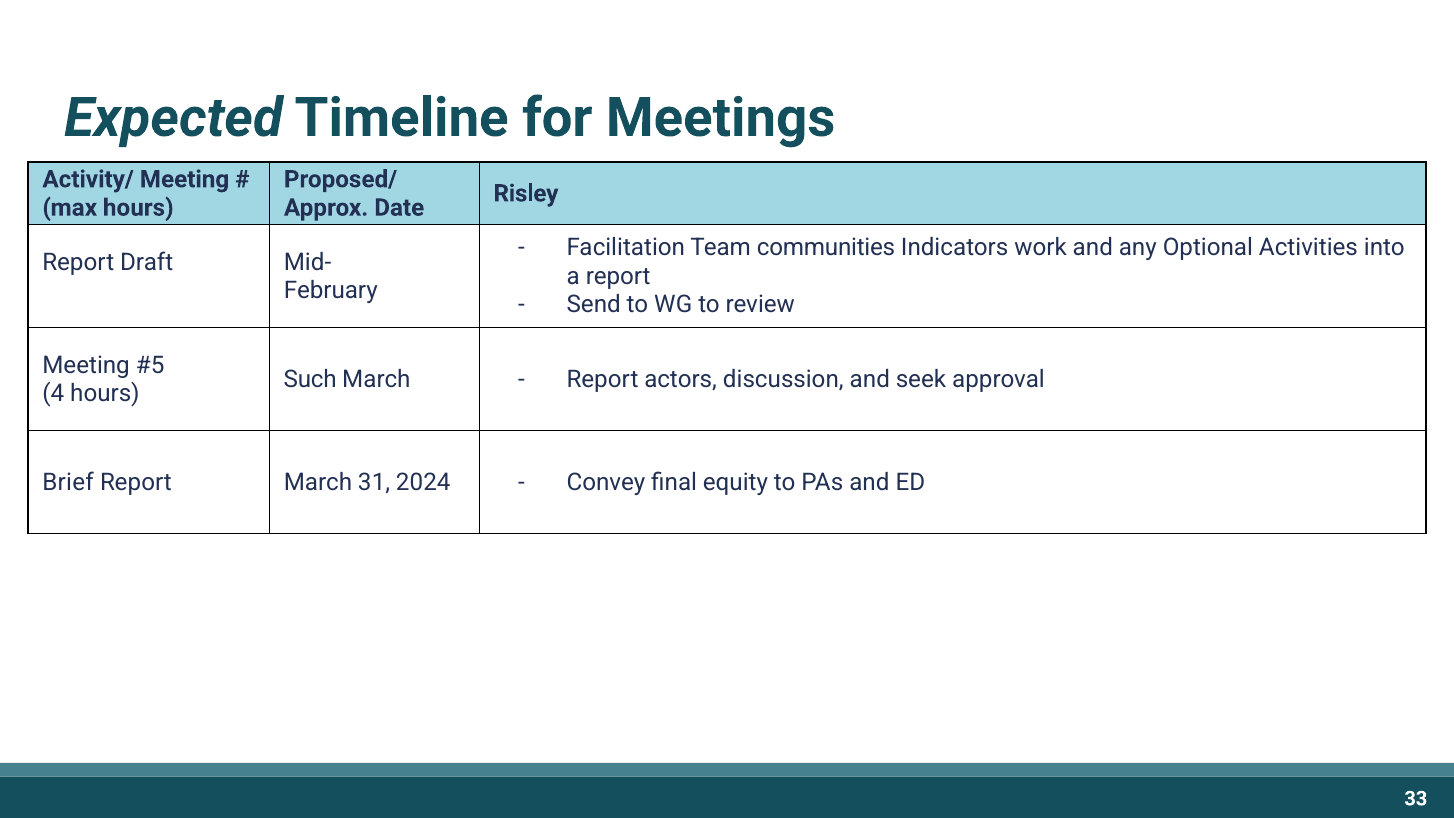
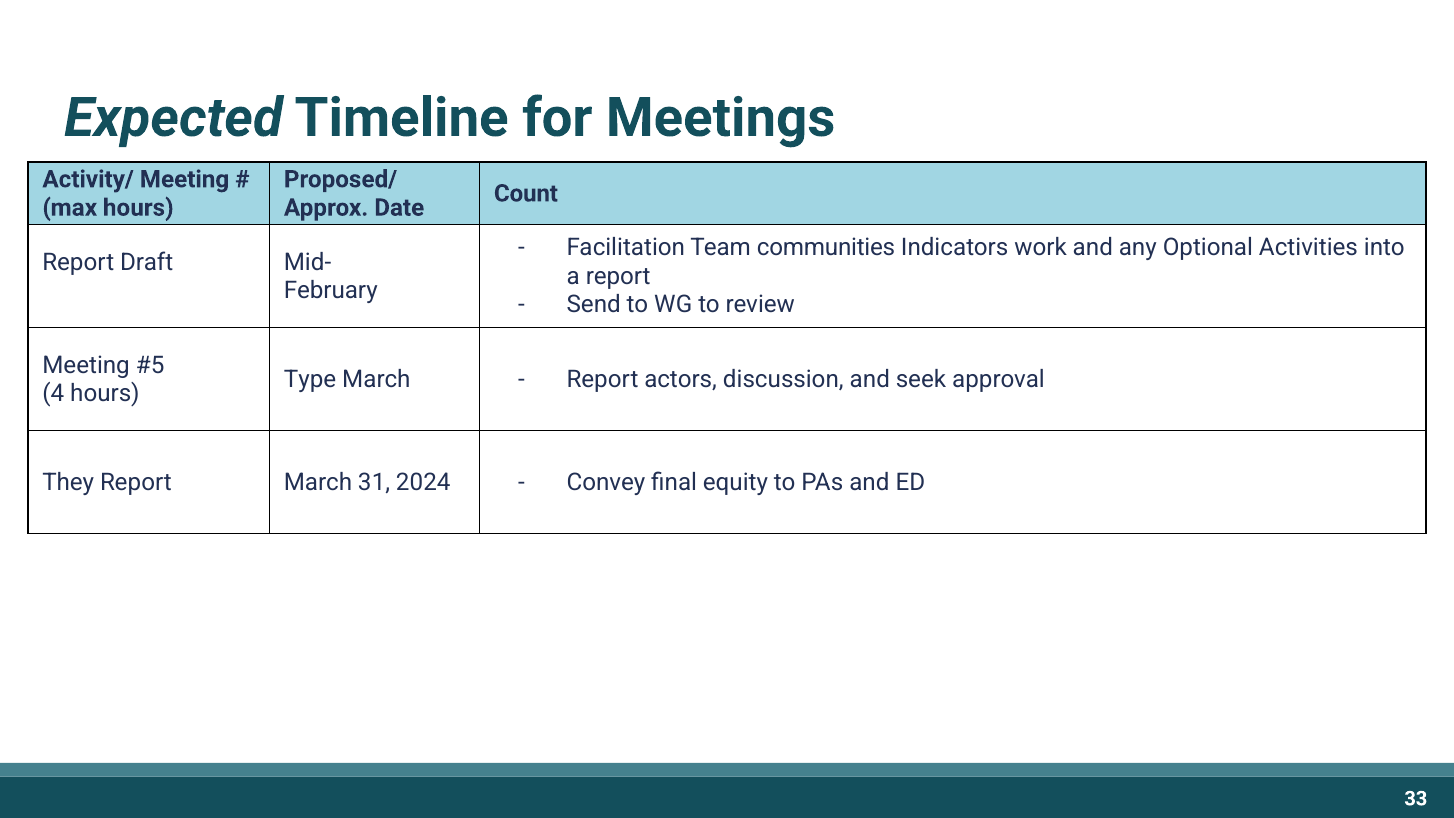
Risley: Risley -> Count (526, 193)
Such: Such -> Type (310, 379)
Brief: Brief -> They (68, 482)
